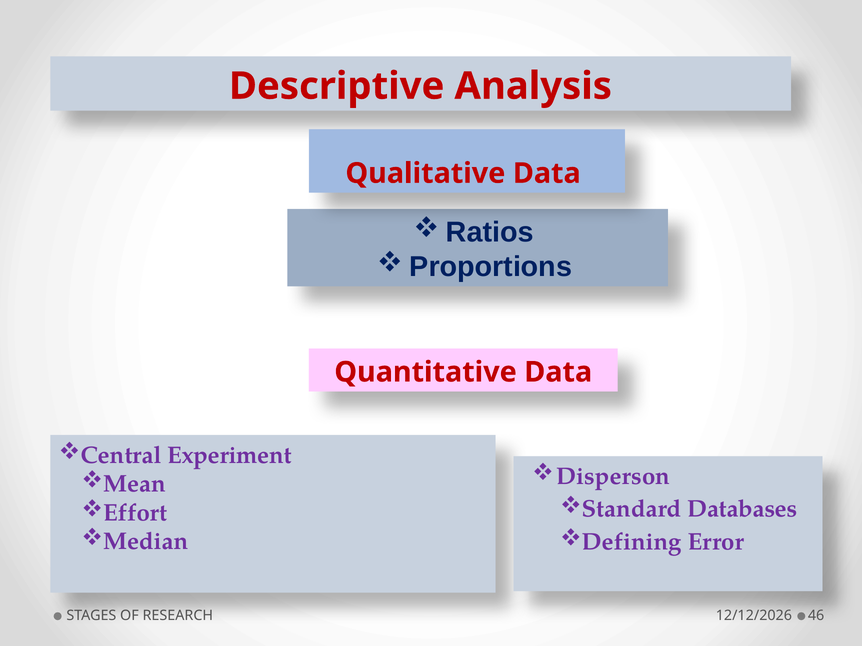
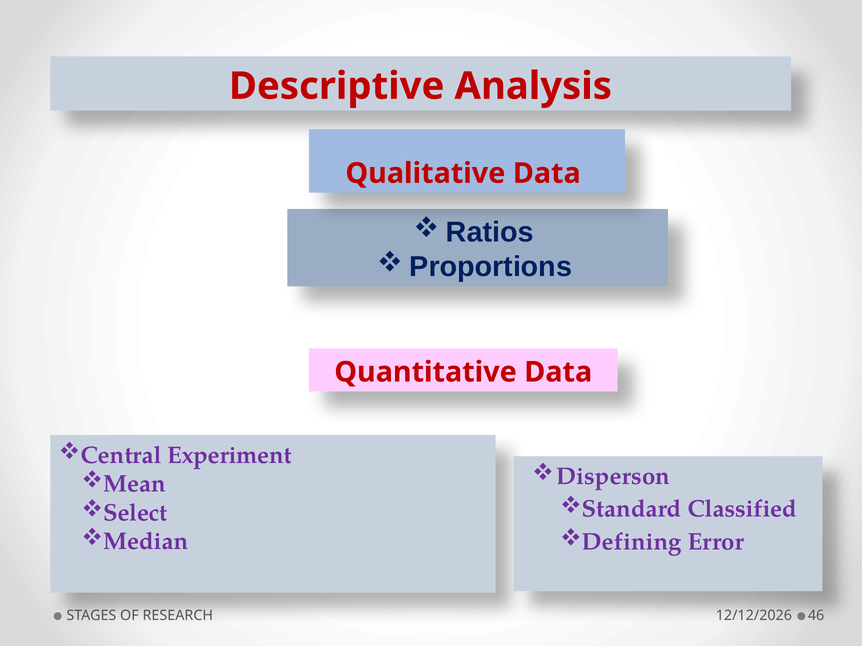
Databases: Databases -> Classified (742, 509)
Effort: Effort -> Select (135, 513)
